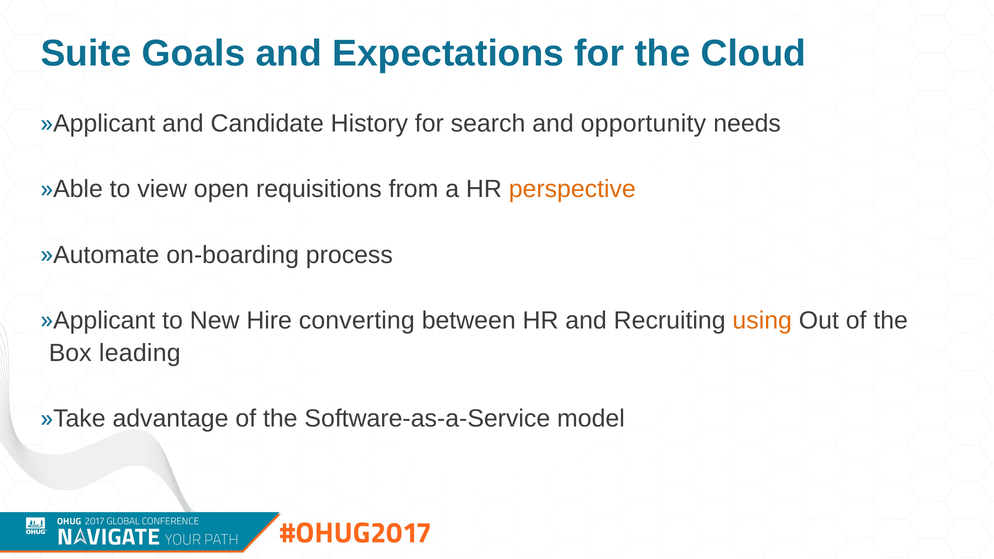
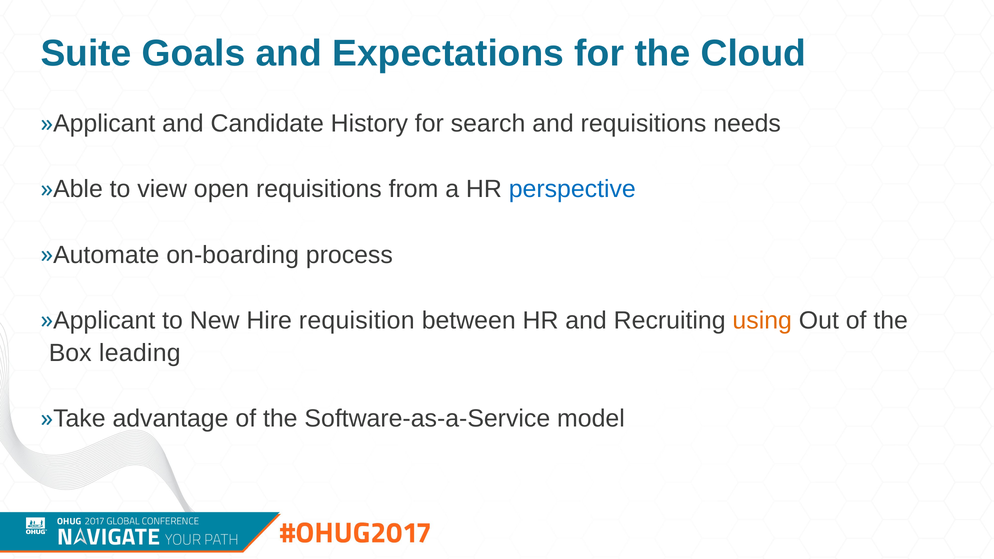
and opportunity: opportunity -> requisitions (643, 124)
perspective colour: orange -> blue (572, 189)
converting: converting -> requisition (357, 321)
